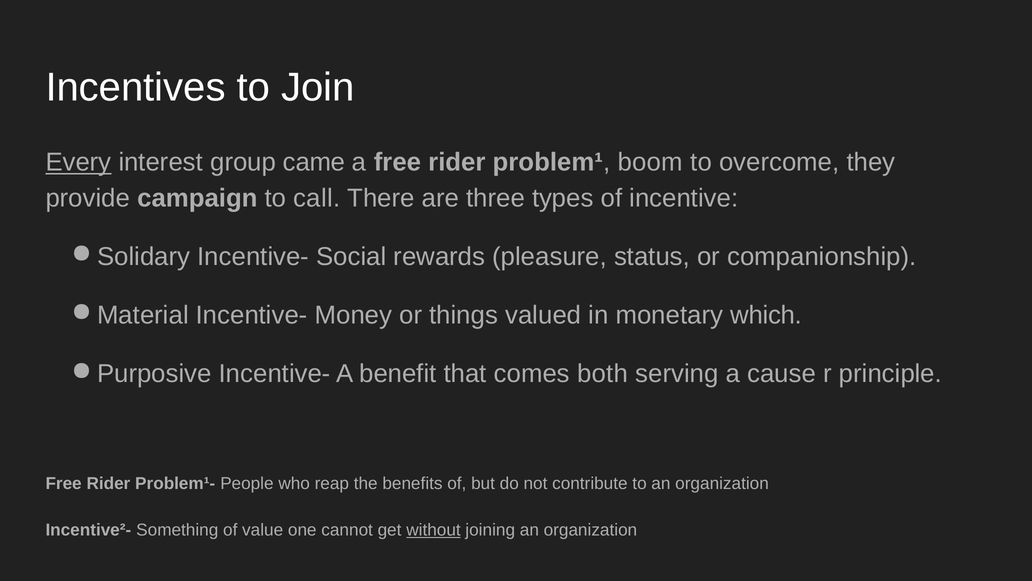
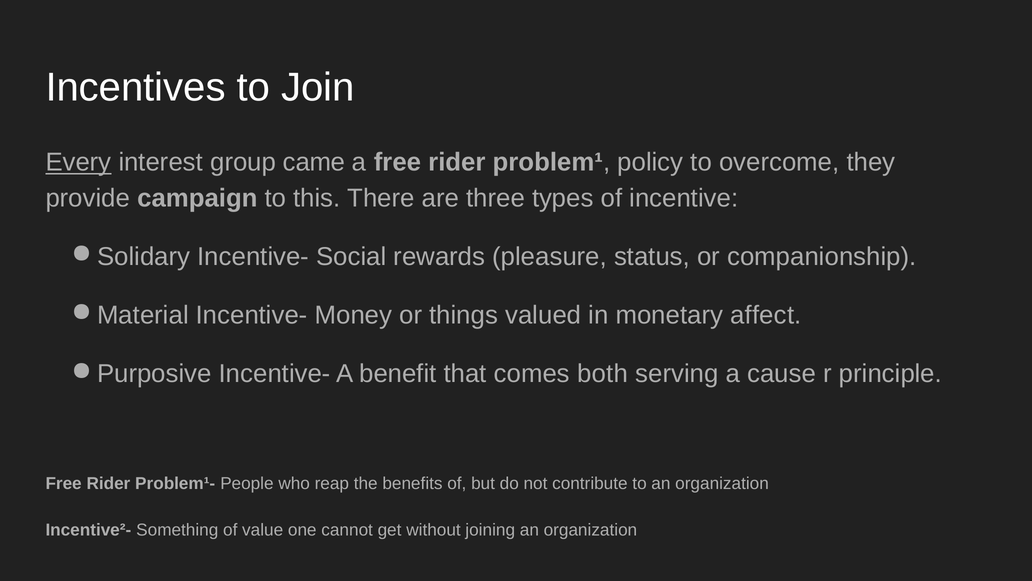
boom: boom -> policy (650, 162)
call: call -> this (317, 198)
which: which -> affect (766, 315)
without underline: present -> none (434, 530)
